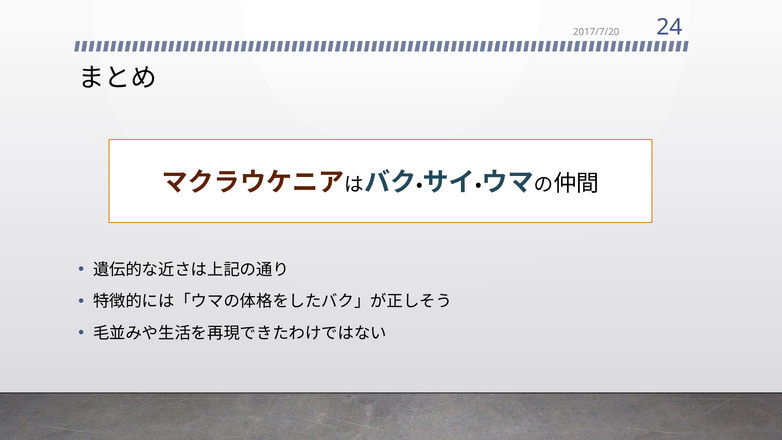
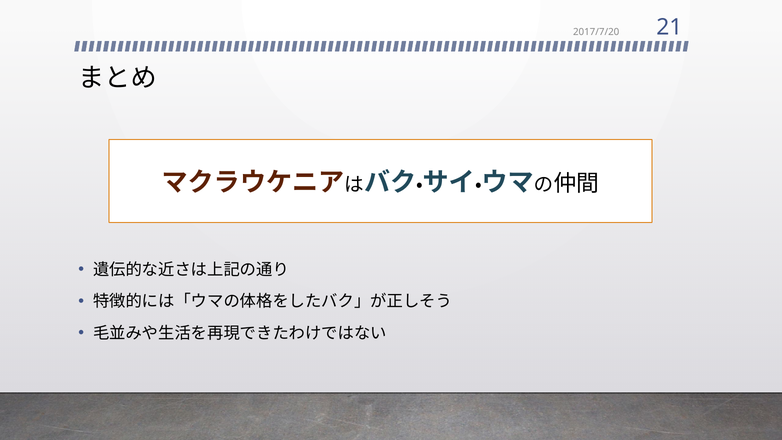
24: 24 -> 21 (669, 27)
